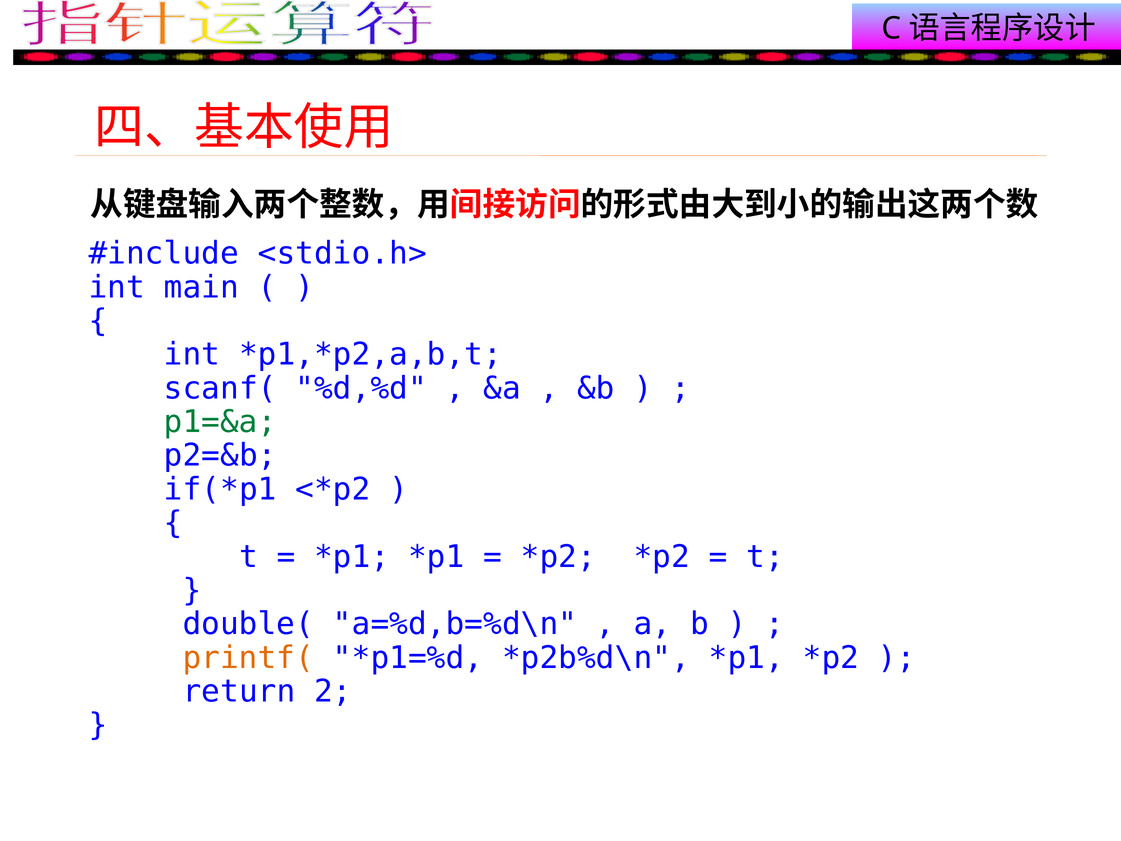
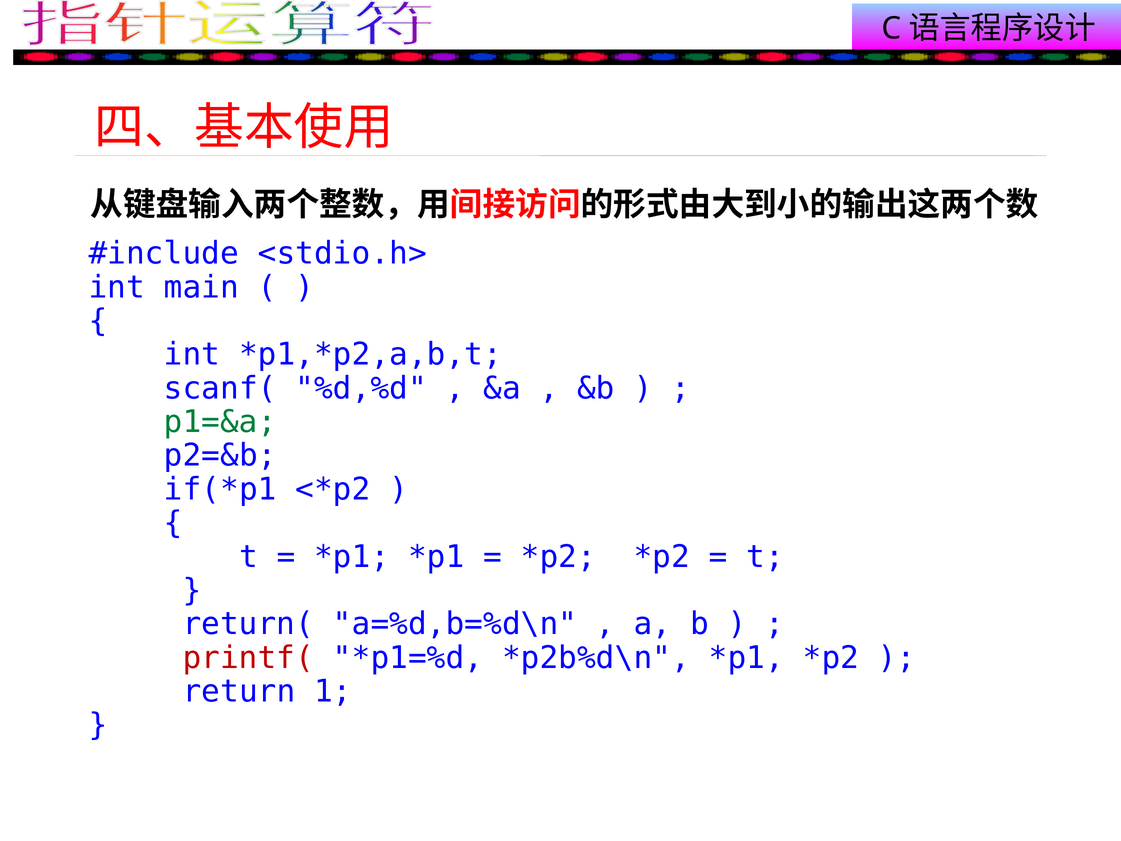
double(: double( -> return( (248, 624)
printf( colour: orange -> red (248, 658)
2: 2 -> 1 (333, 691)
